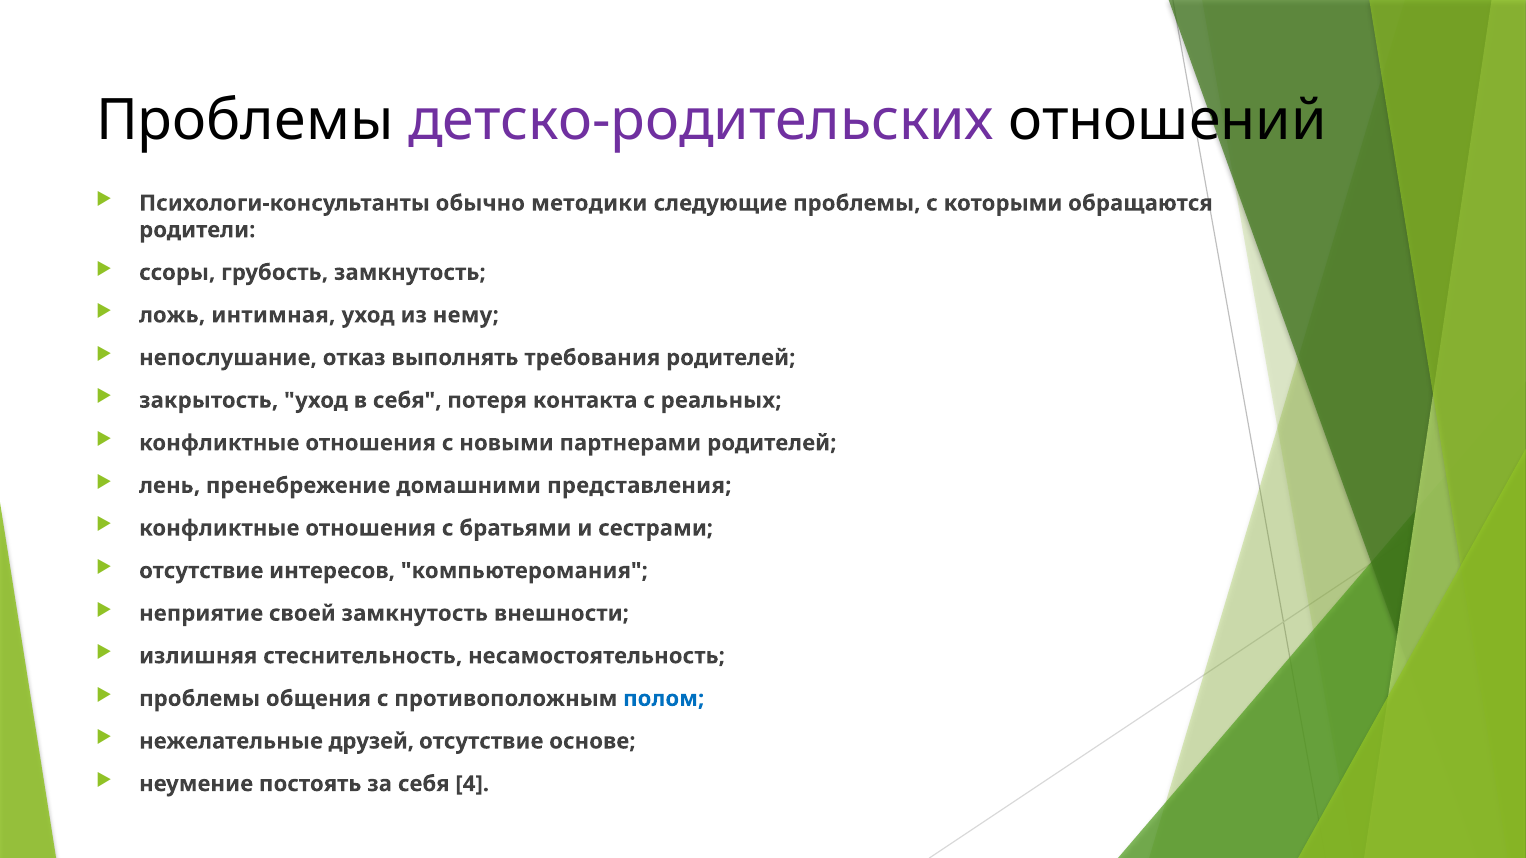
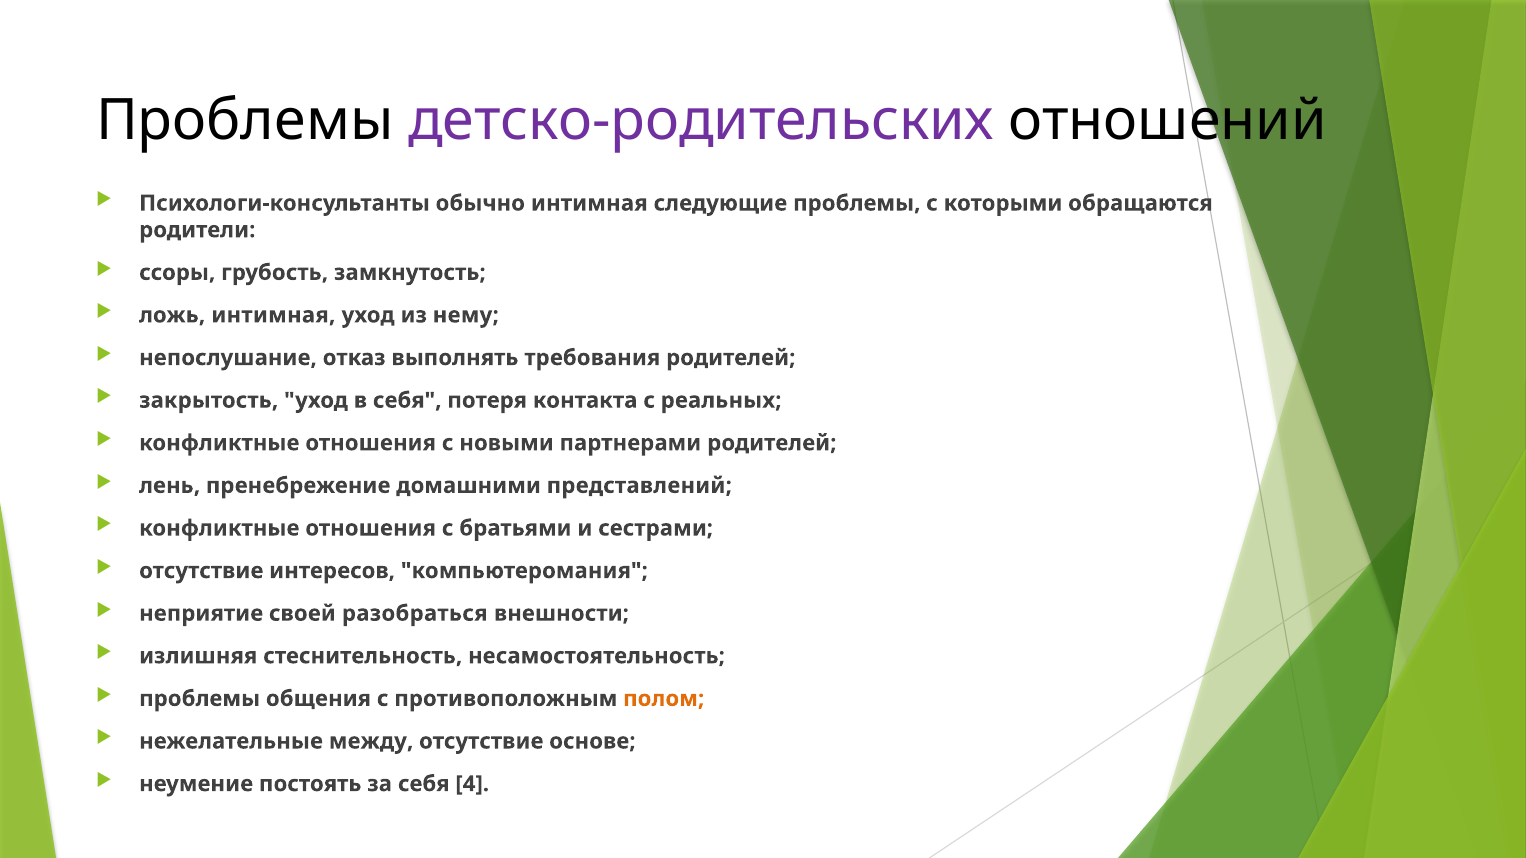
обычно методики: методики -> интимная (589, 203)
представления: представления -> представлений (639, 486)
своей замкнутость: замкнутость -> разобраться (415, 614)
полом colour: blue -> orange (664, 699)
друзей: друзей -> между (371, 742)
